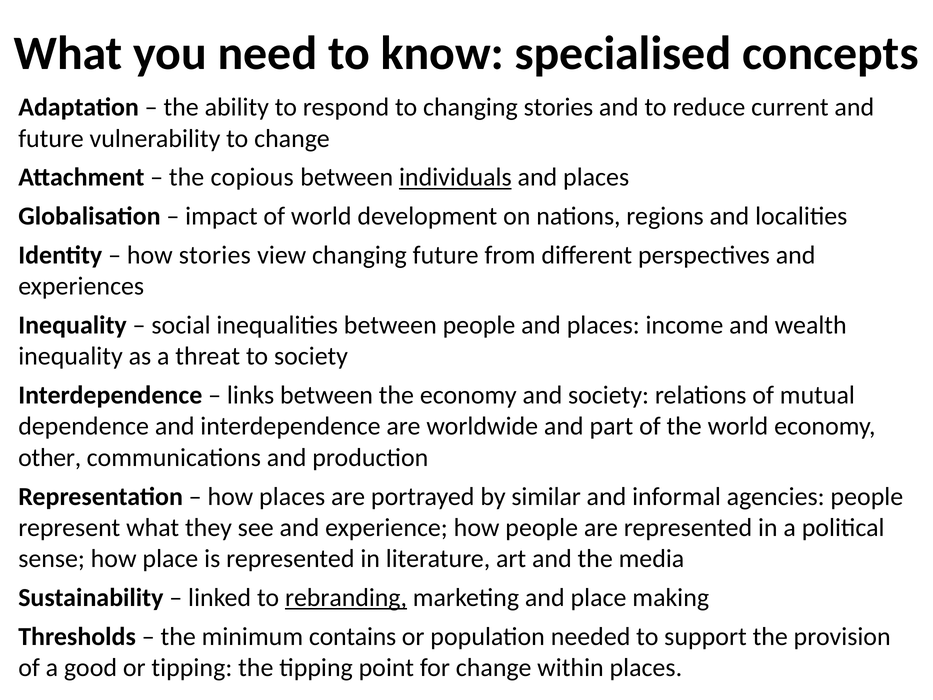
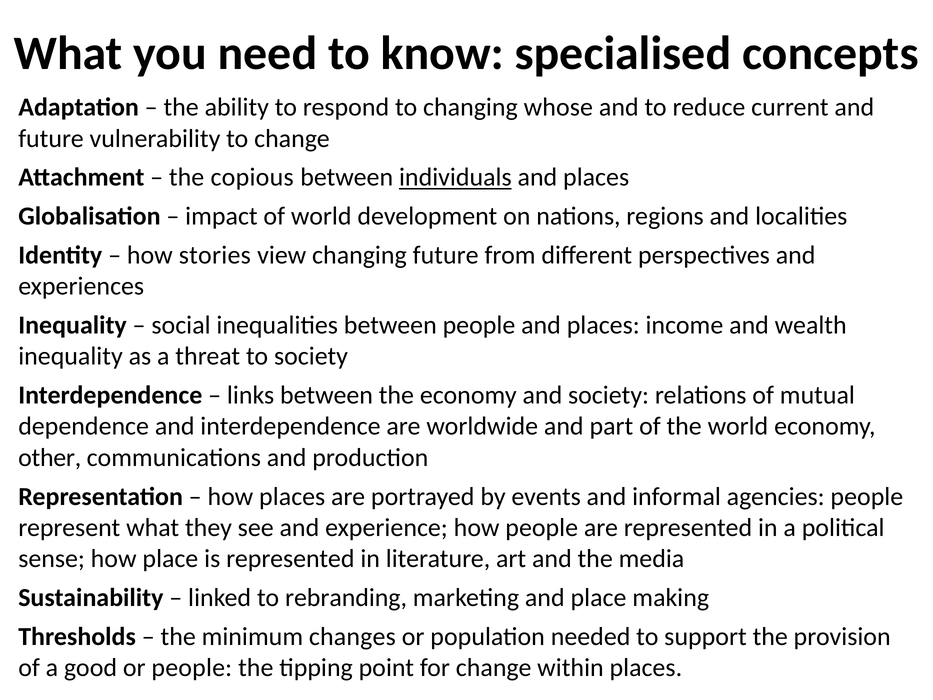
changing stories: stories -> whose (558, 107)
similar: similar -> events (546, 496)
rebranding underline: present -> none (346, 597)
contains: contains -> changes (352, 636)
or tipping: tipping -> people (192, 667)
